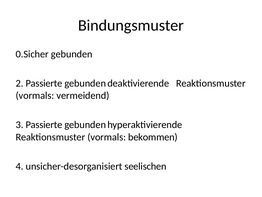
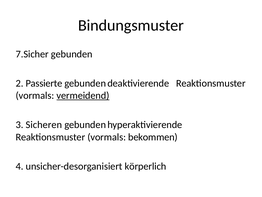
0.Sicher: 0.Sicher -> 7.Sicher (32, 54)
vermeidend underline: none -> present (83, 95)
3 Passierte: Passierte -> Sicheren (44, 124)
seelischen: seelischen -> körperlich (145, 166)
